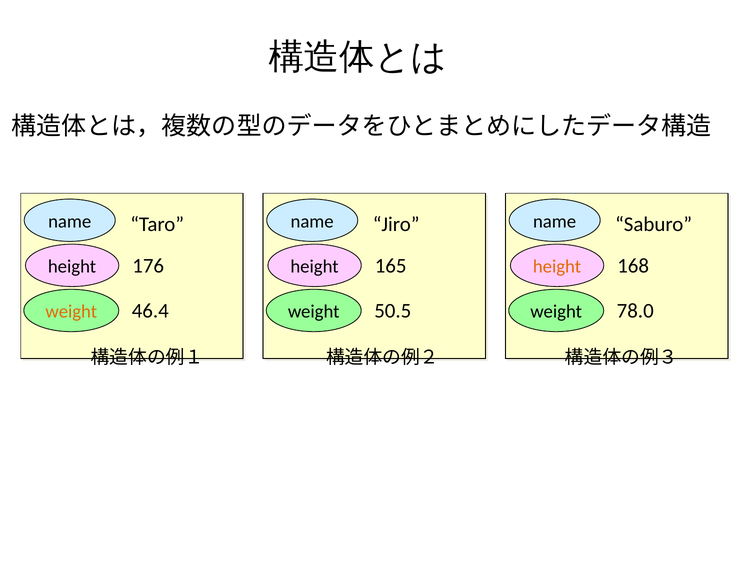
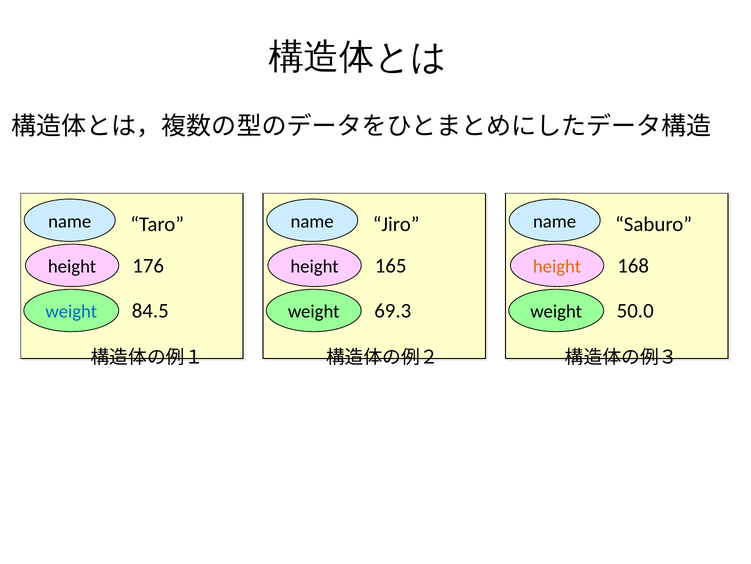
46.4: 46.4 -> 84.5 (150, 310)
50.5: 50.5 -> 69.3 (393, 310)
78.0: 78.0 -> 50.0 (635, 310)
weight colour: orange -> blue (71, 311)
